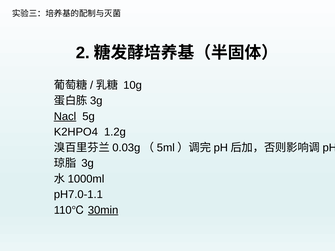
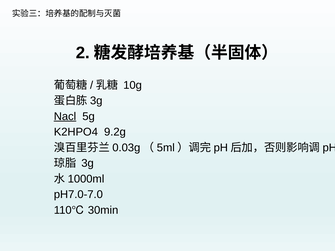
1.2g: 1.2g -> 9.2g (115, 132)
pH7.0-1.1: pH7.0-1.1 -> pH7.0-7.0 (78, 195)
30min underline: present -> none (103, 210)
